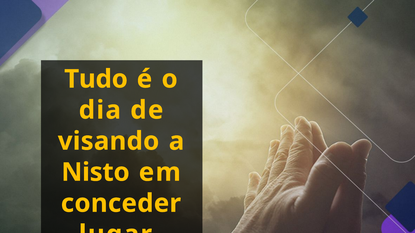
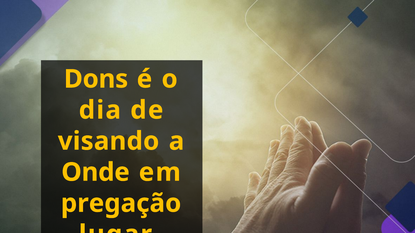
Tudo: Tudo -> Dons (96, 79)
Nisto: Nisto -> Onde (96, 173)
conceder: conceder -> pregação (121, 204)
